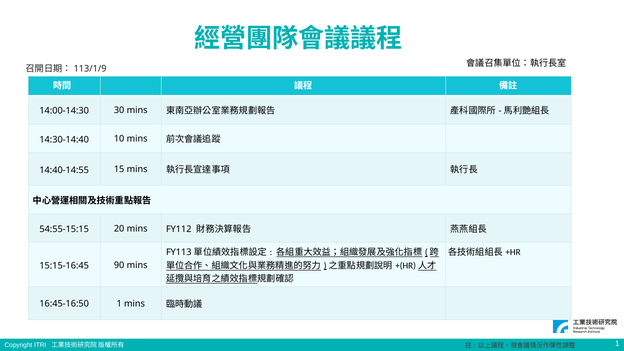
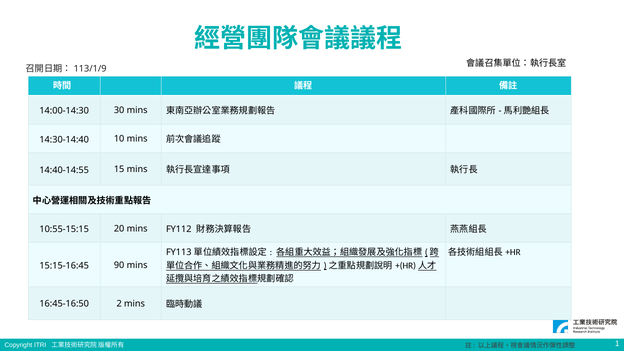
54:55-15:15: 54:55-15:15 -> 10:55-15:15 (64, 229)
16:45-16:50 1: 1 -> 2 (119, 304)
